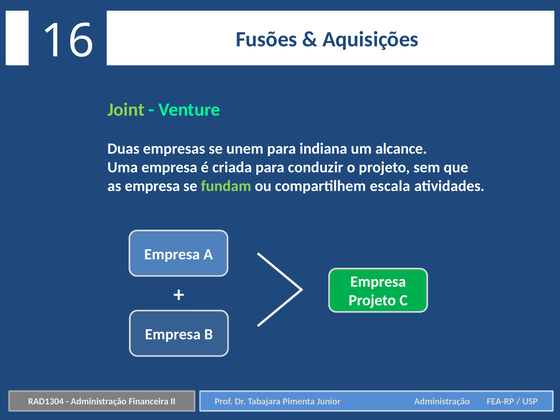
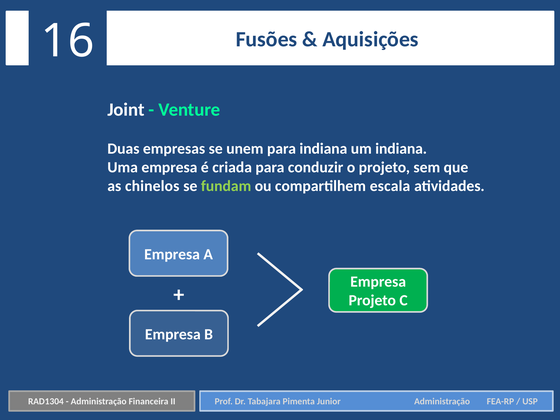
Joint colour: light green -> white (126, 110)
um alcance: alcance -> indiana (401, 149)
as empresa: empresa -> chinelos (152, 186)
